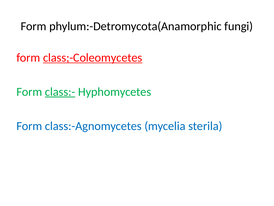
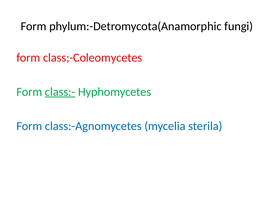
class;-Coleomycetes underline: present -> none (93, 57)
